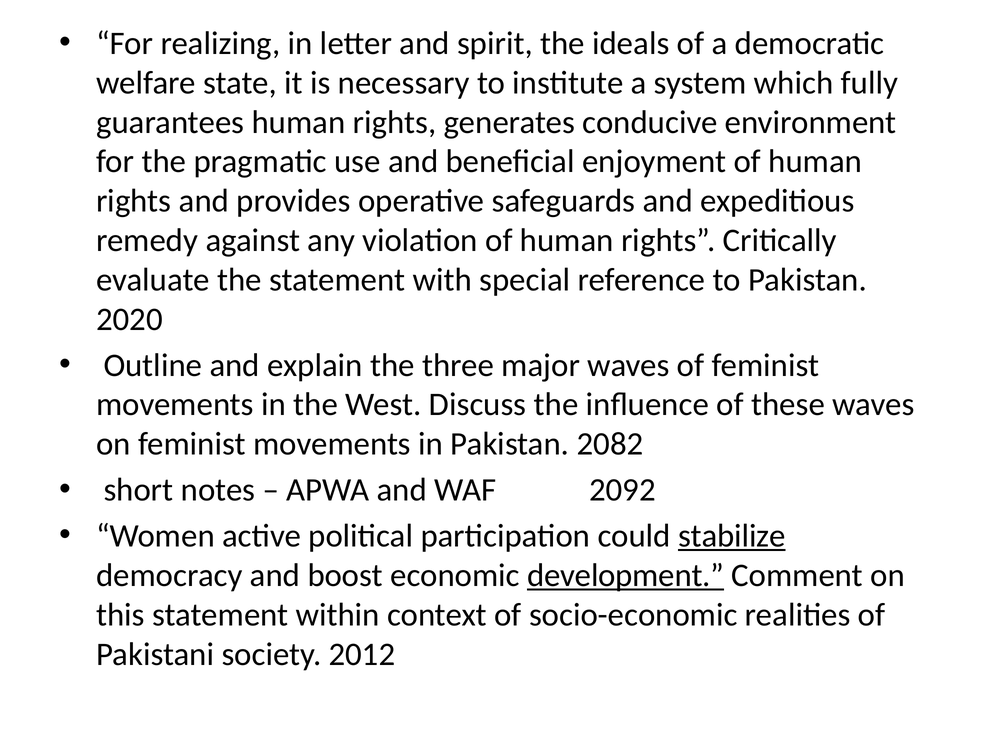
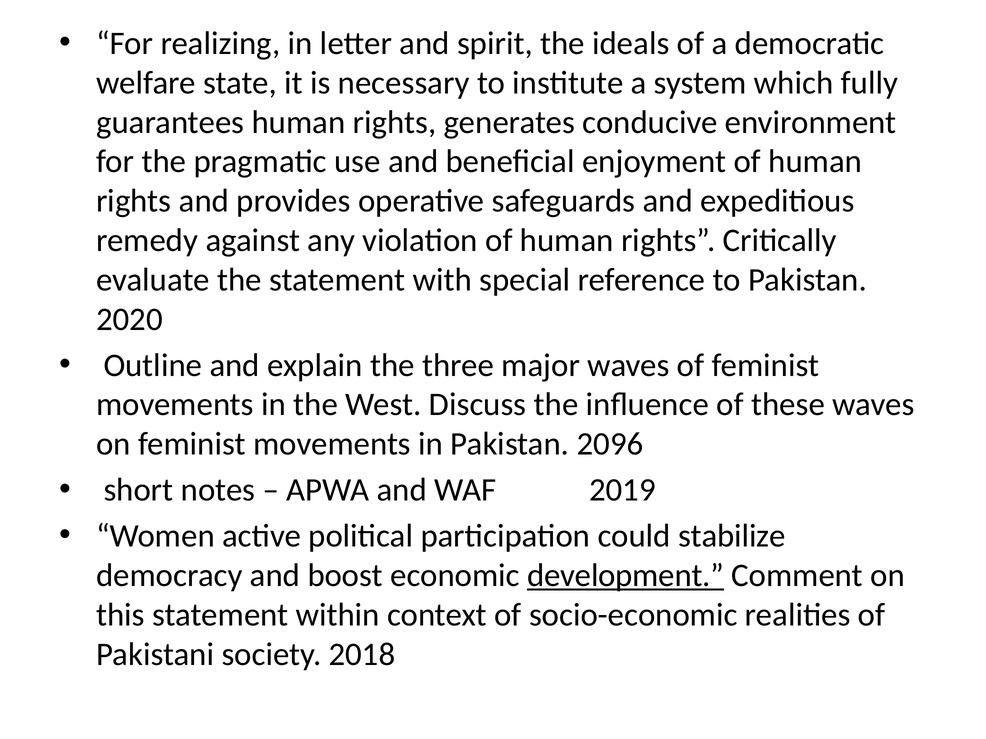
2082: 2082 -> 2096 (610, 444)
2092: 2092 -> 2019 (622, 490)
stabilize underline: present -> none (732, 536)
2012: 2012 -> 2018 (362, 655)
